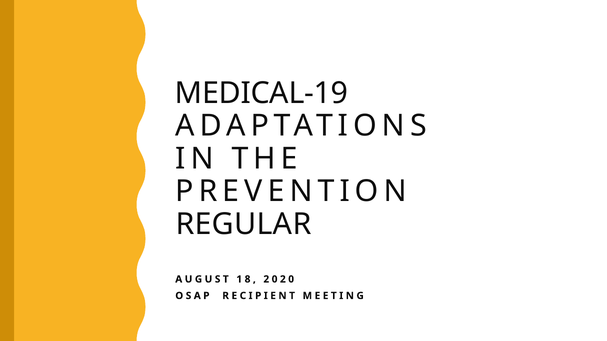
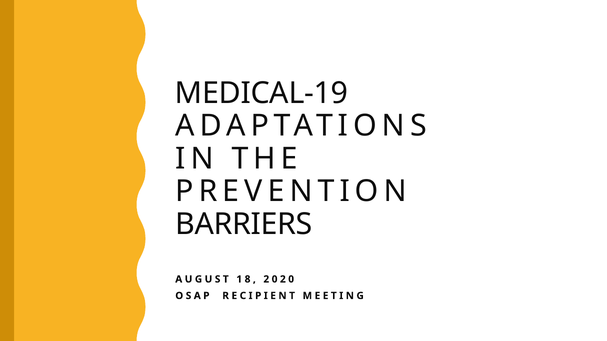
REGULAR: REGULAR -> BARRIERS (244, 224)
